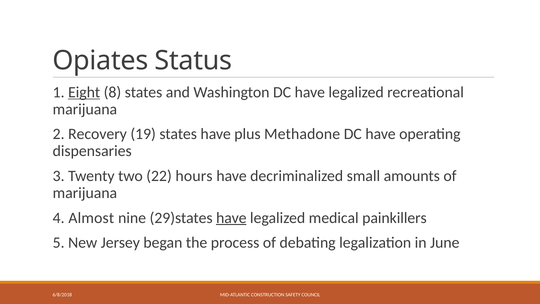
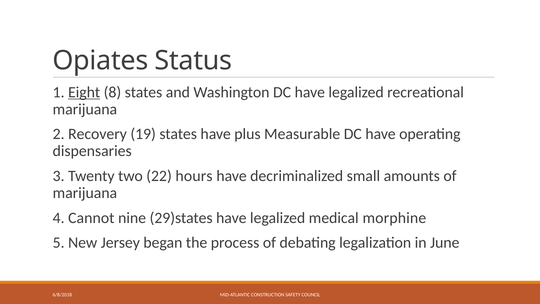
Methadone: Methadone -> Measurable (302, 134)
Almost: Almost -> Cannot (91, 218)
have underline: present -> none (231, 218)
painkillers: painkillers -> morphine (394, 218)
